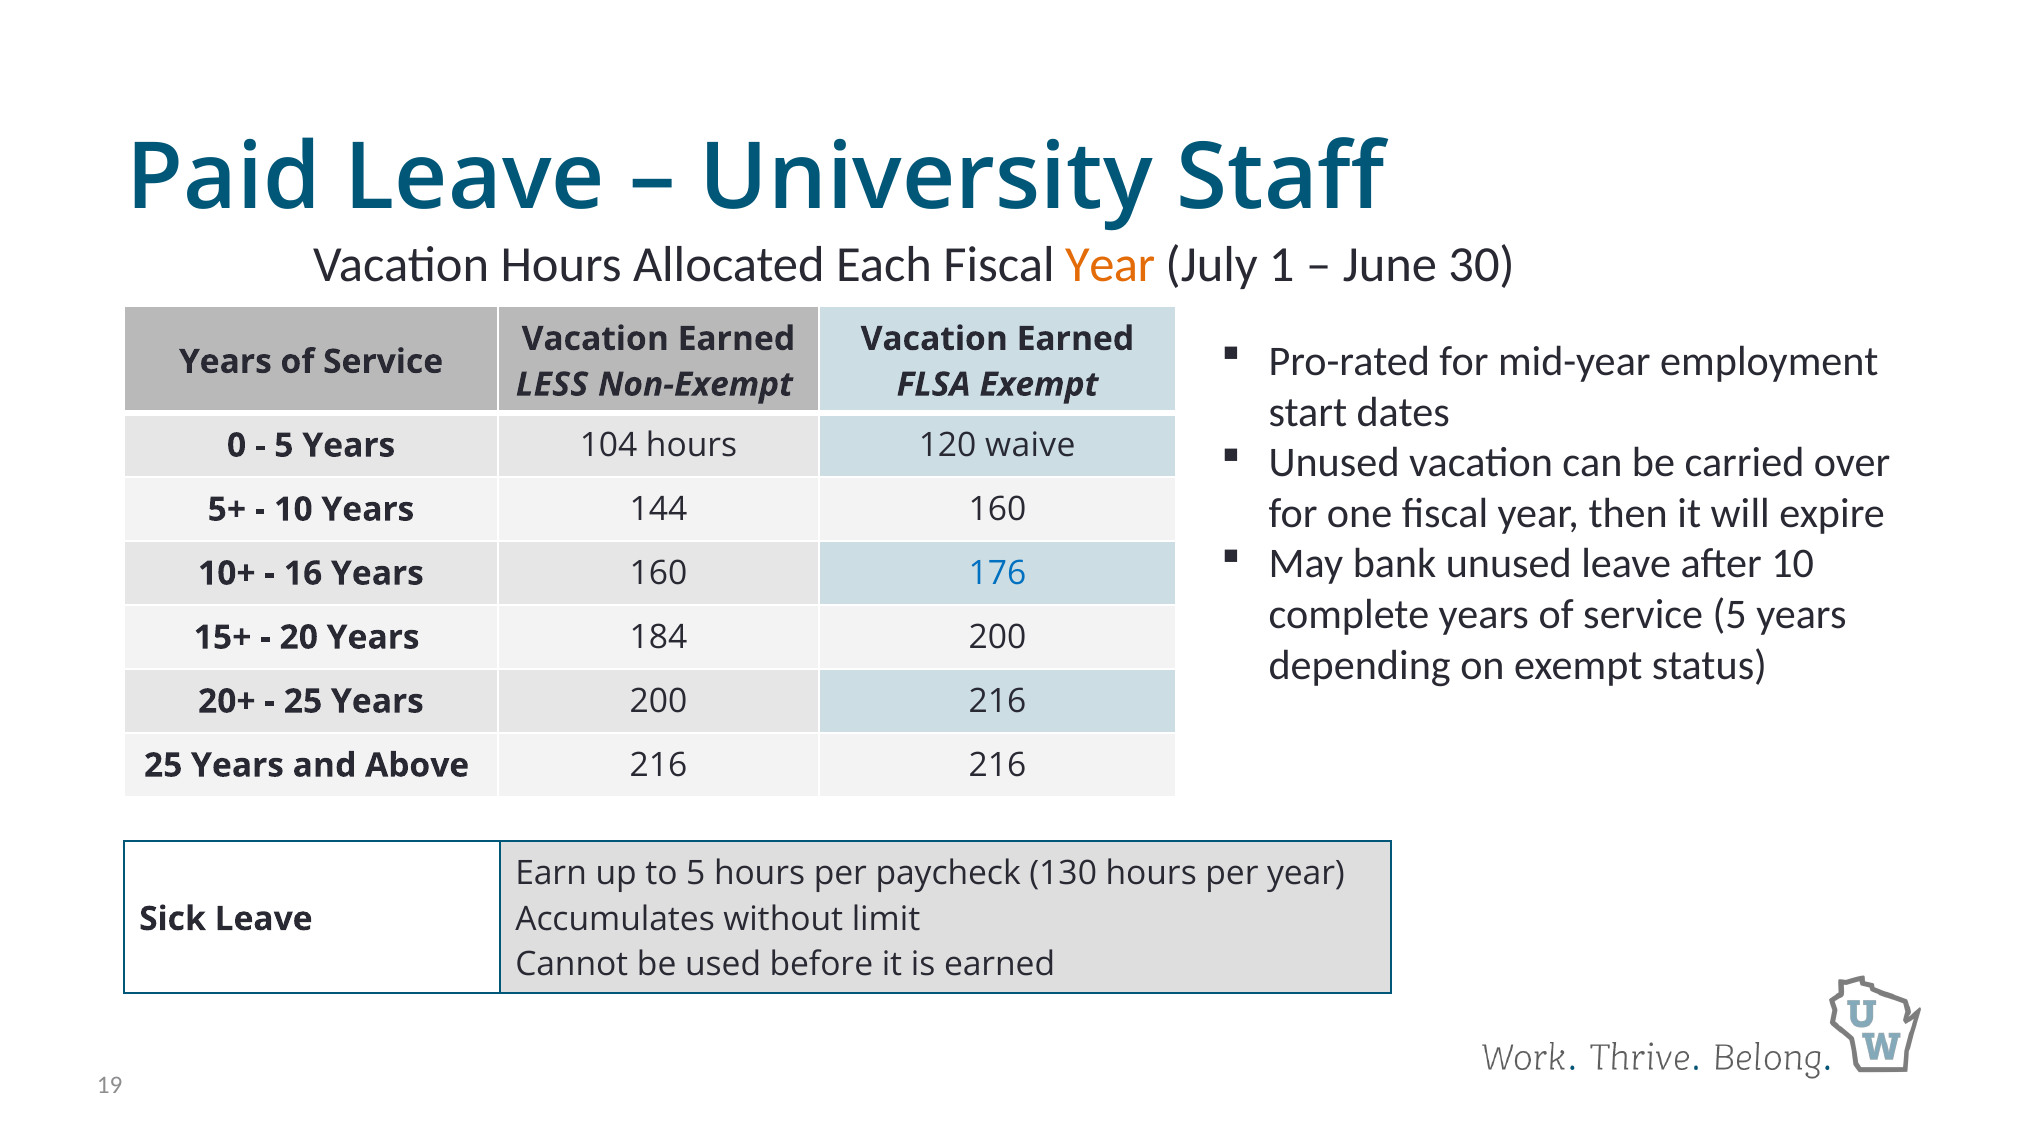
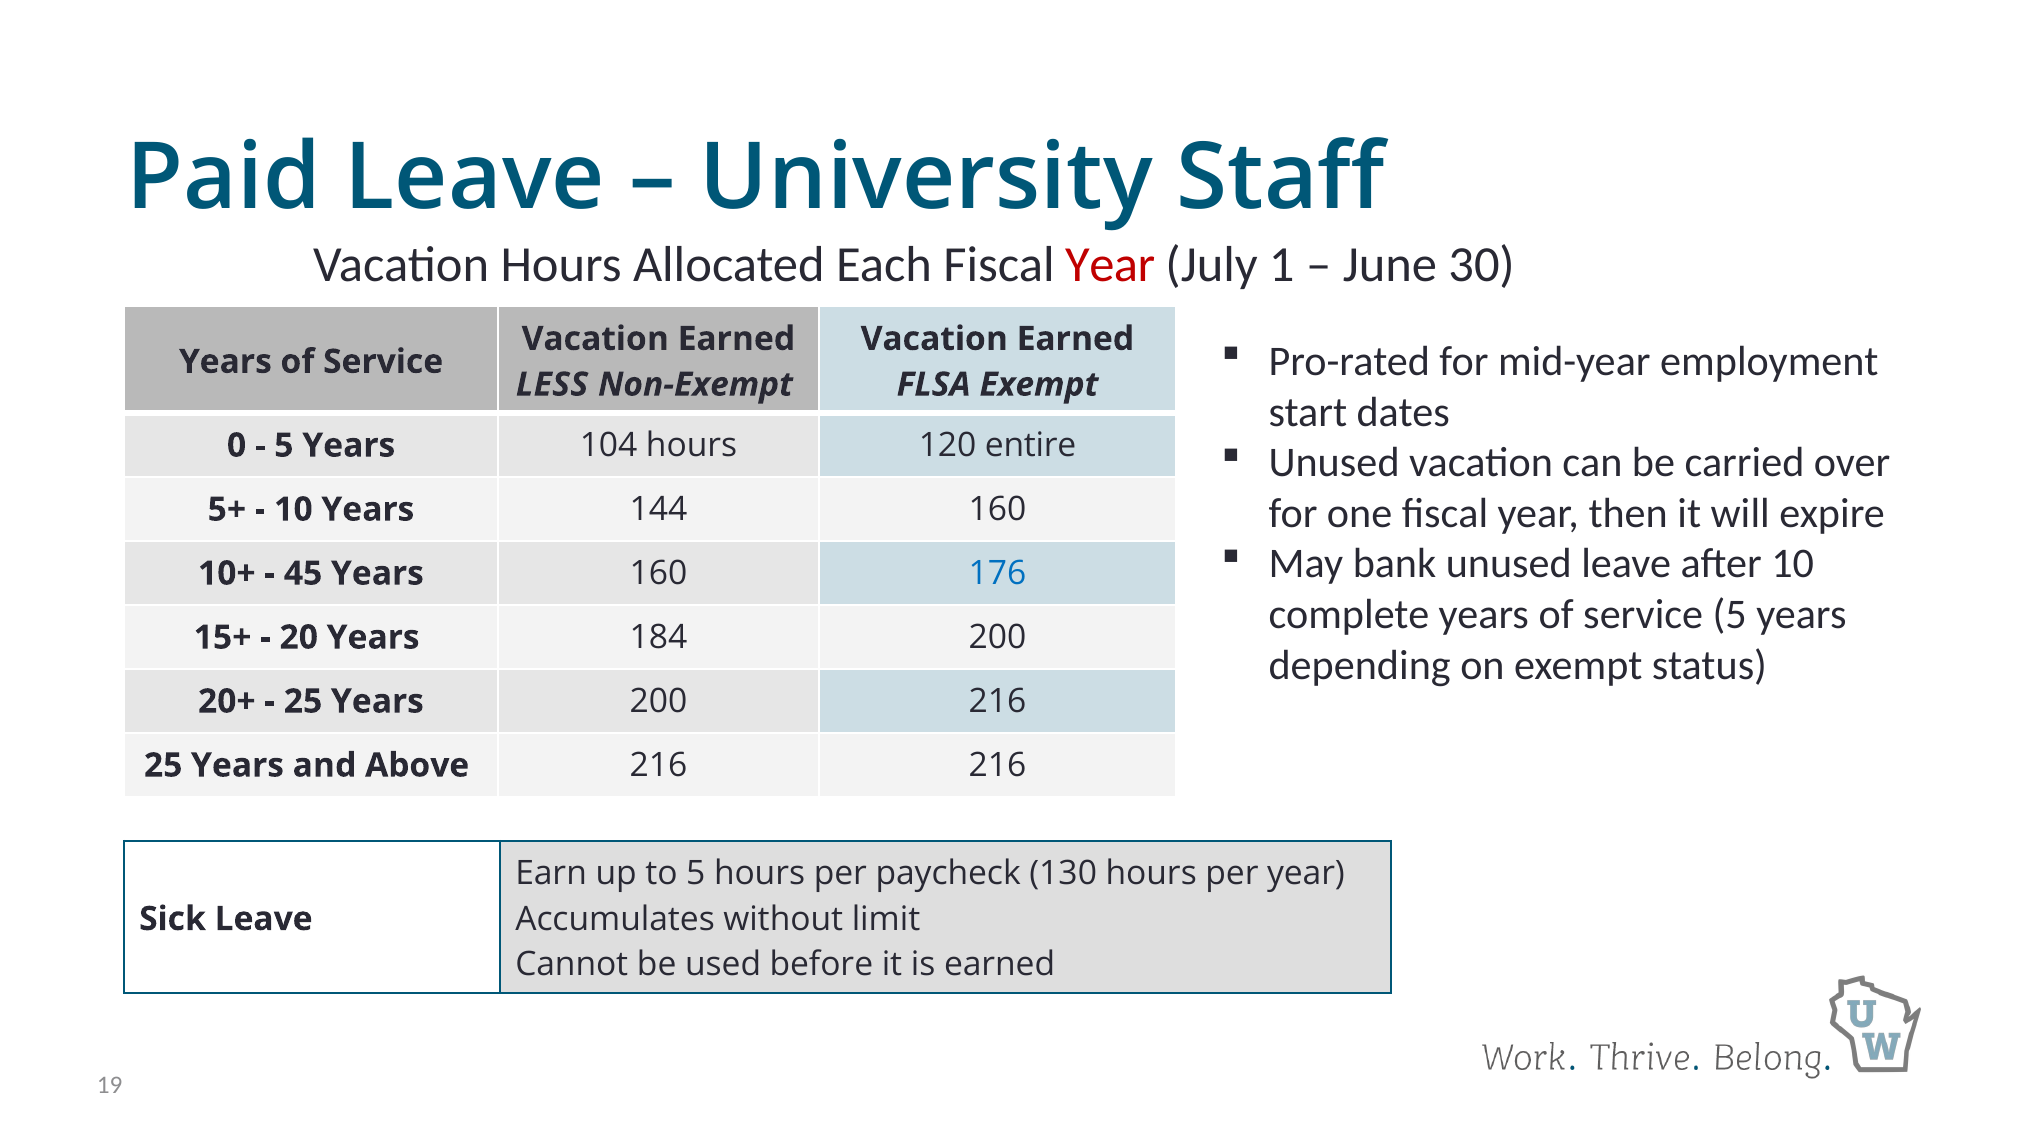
Year colour: orange -> red (1110, 265)
waive: waive -> entire (1031, 445)
16: 16 -> 45 (303, 573)
